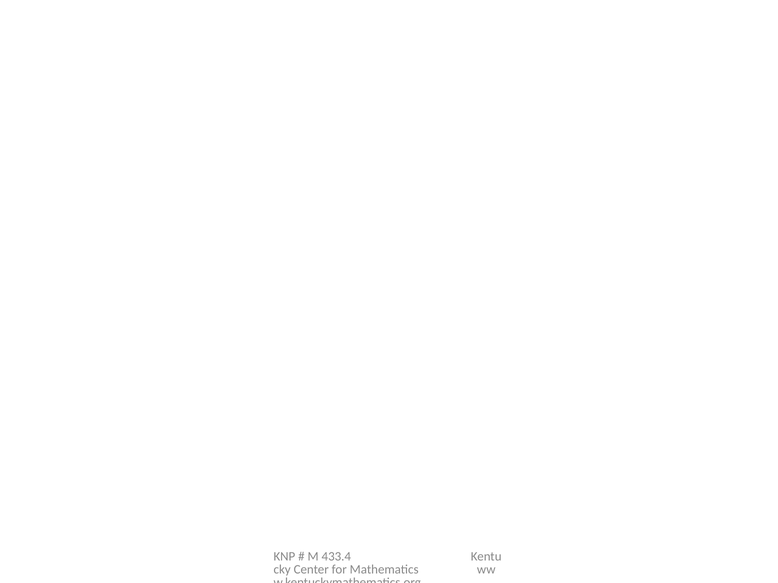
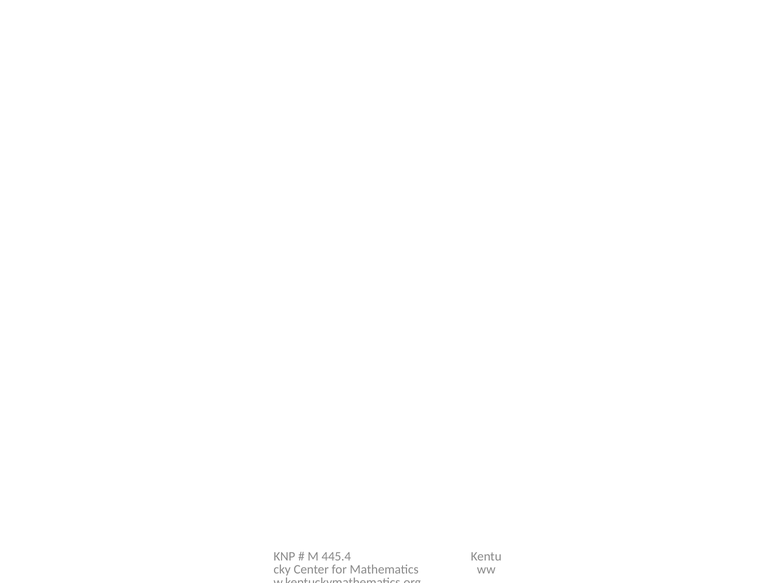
433.4: 433.4 -> 445.4 (336, 557)
